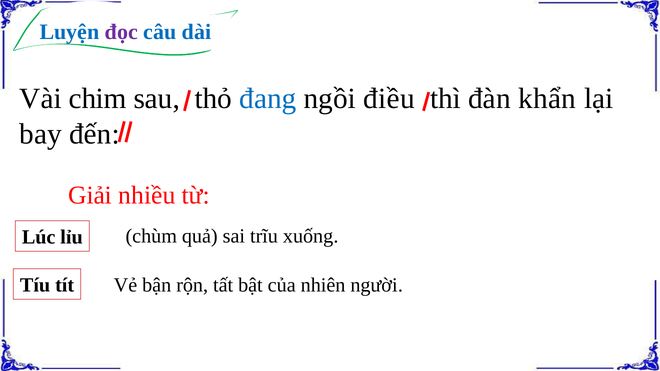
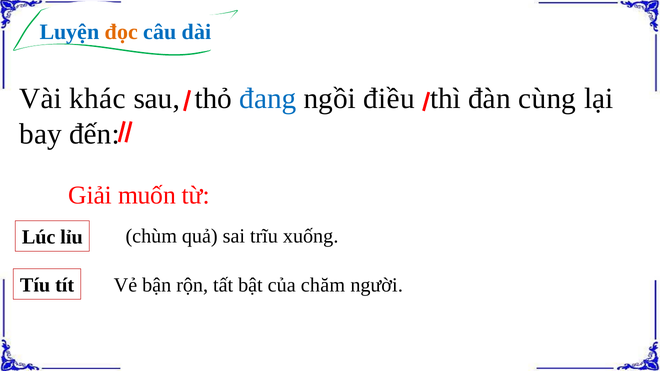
đọc colour: purple -> orange (121, 32)
chim: chim -> khác (97, 99)
khẩn: khẩn -> cùng (547, 99)
nhiều: nhiều -> muốn (147, 195)
nhiên: nhiên -> chăm (323, 286)
